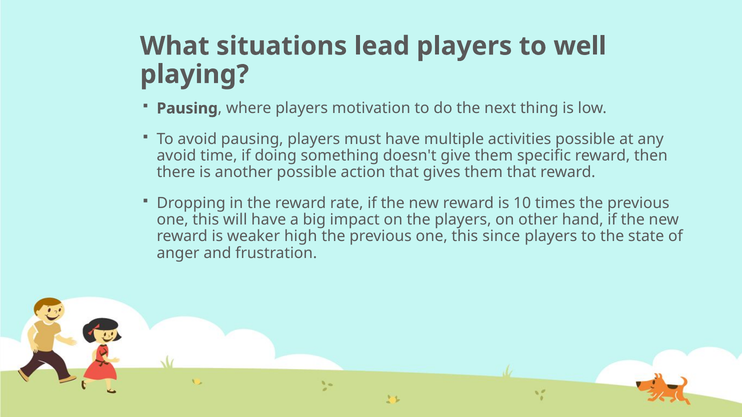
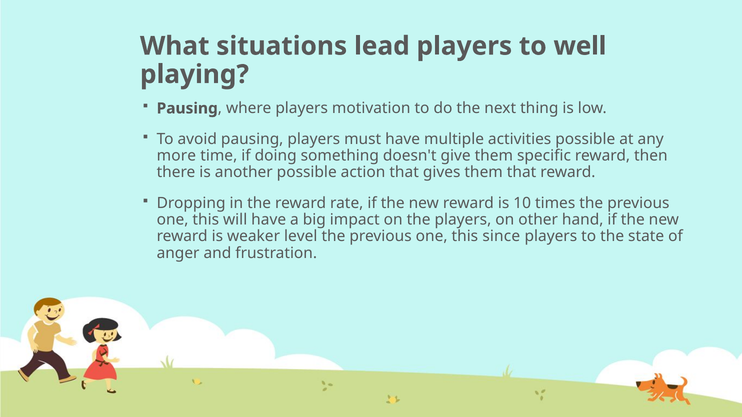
avoid: avoid -> more (176, 156)
high: high -> level (301, 237)
